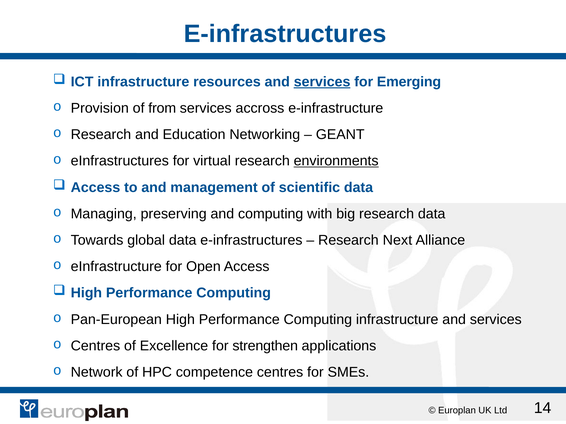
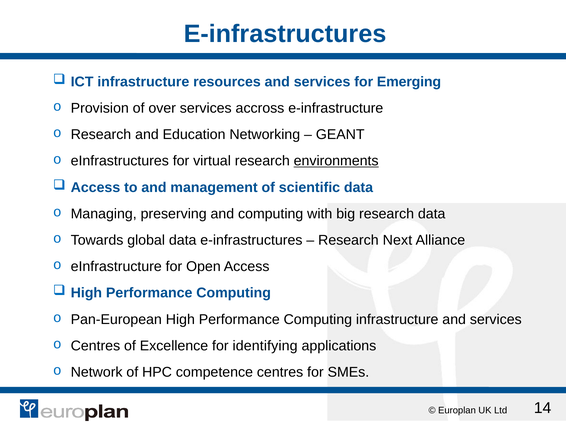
services underline: present -> none (322, 82)
from: from -> over (162, 108)
strengthen: strengthen -> identifying (265, 346)
